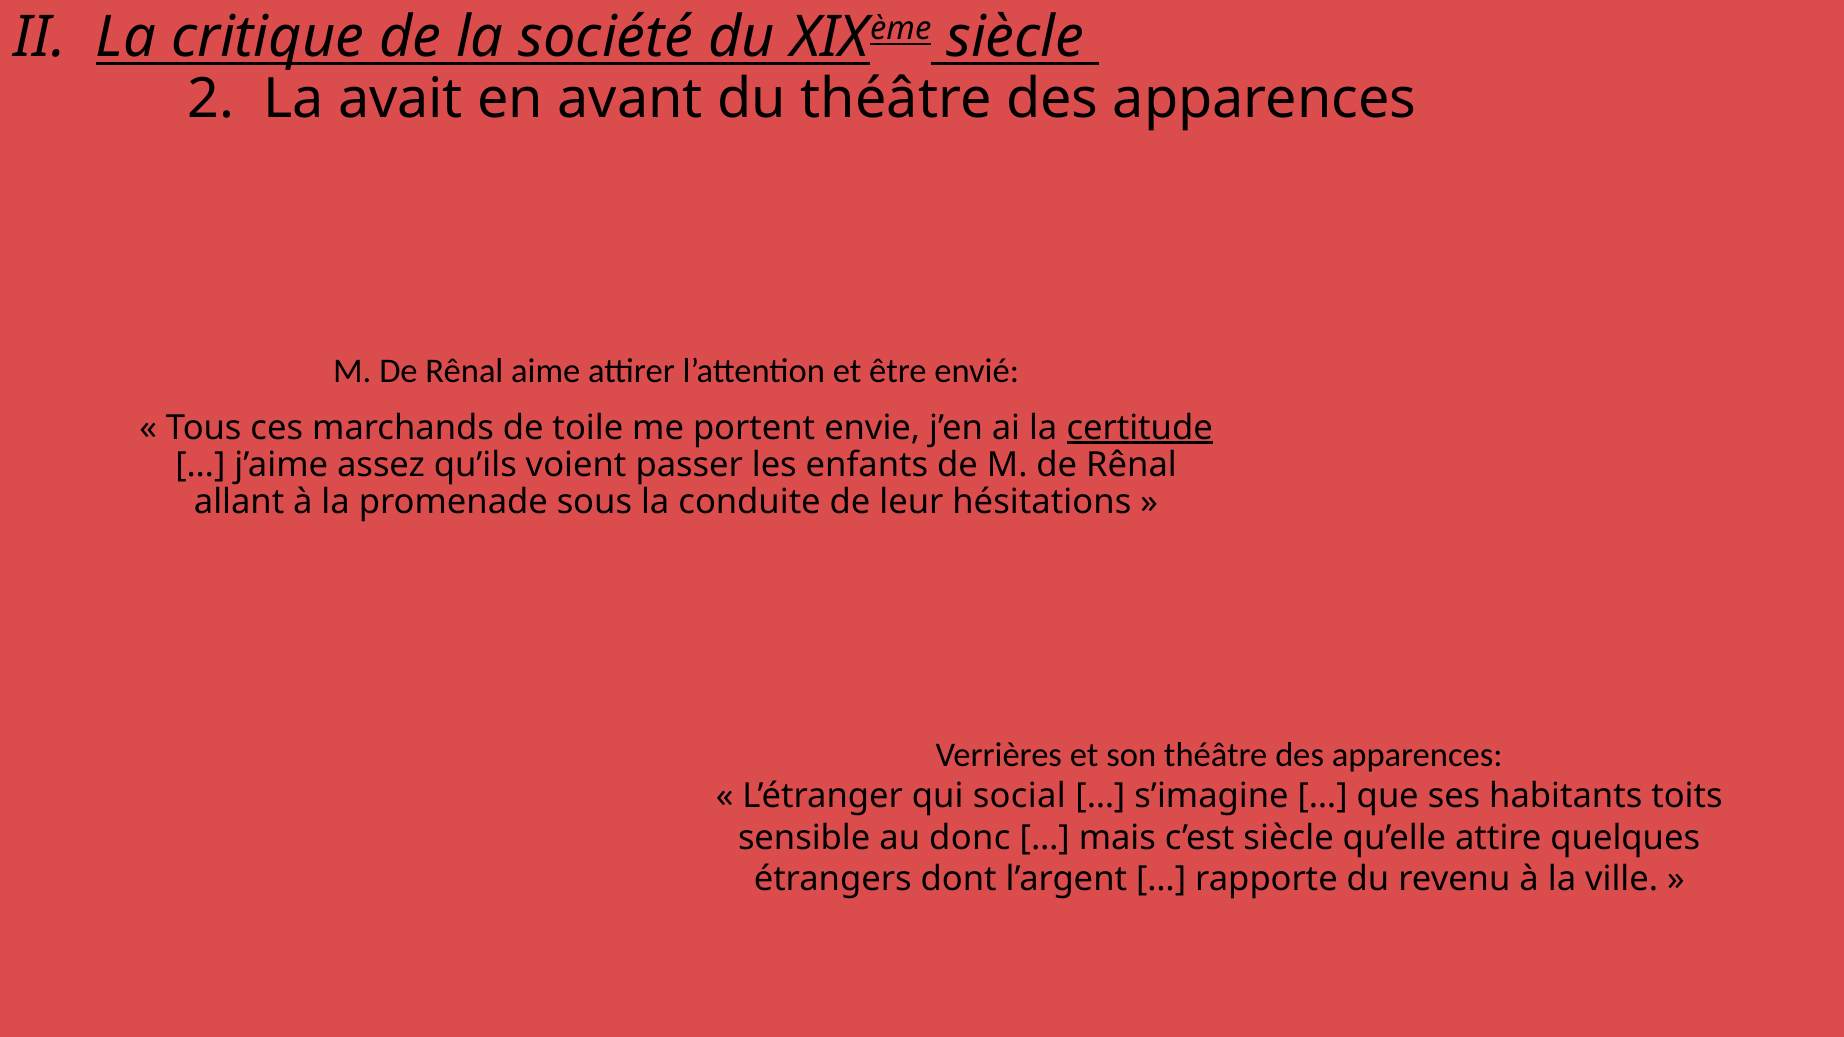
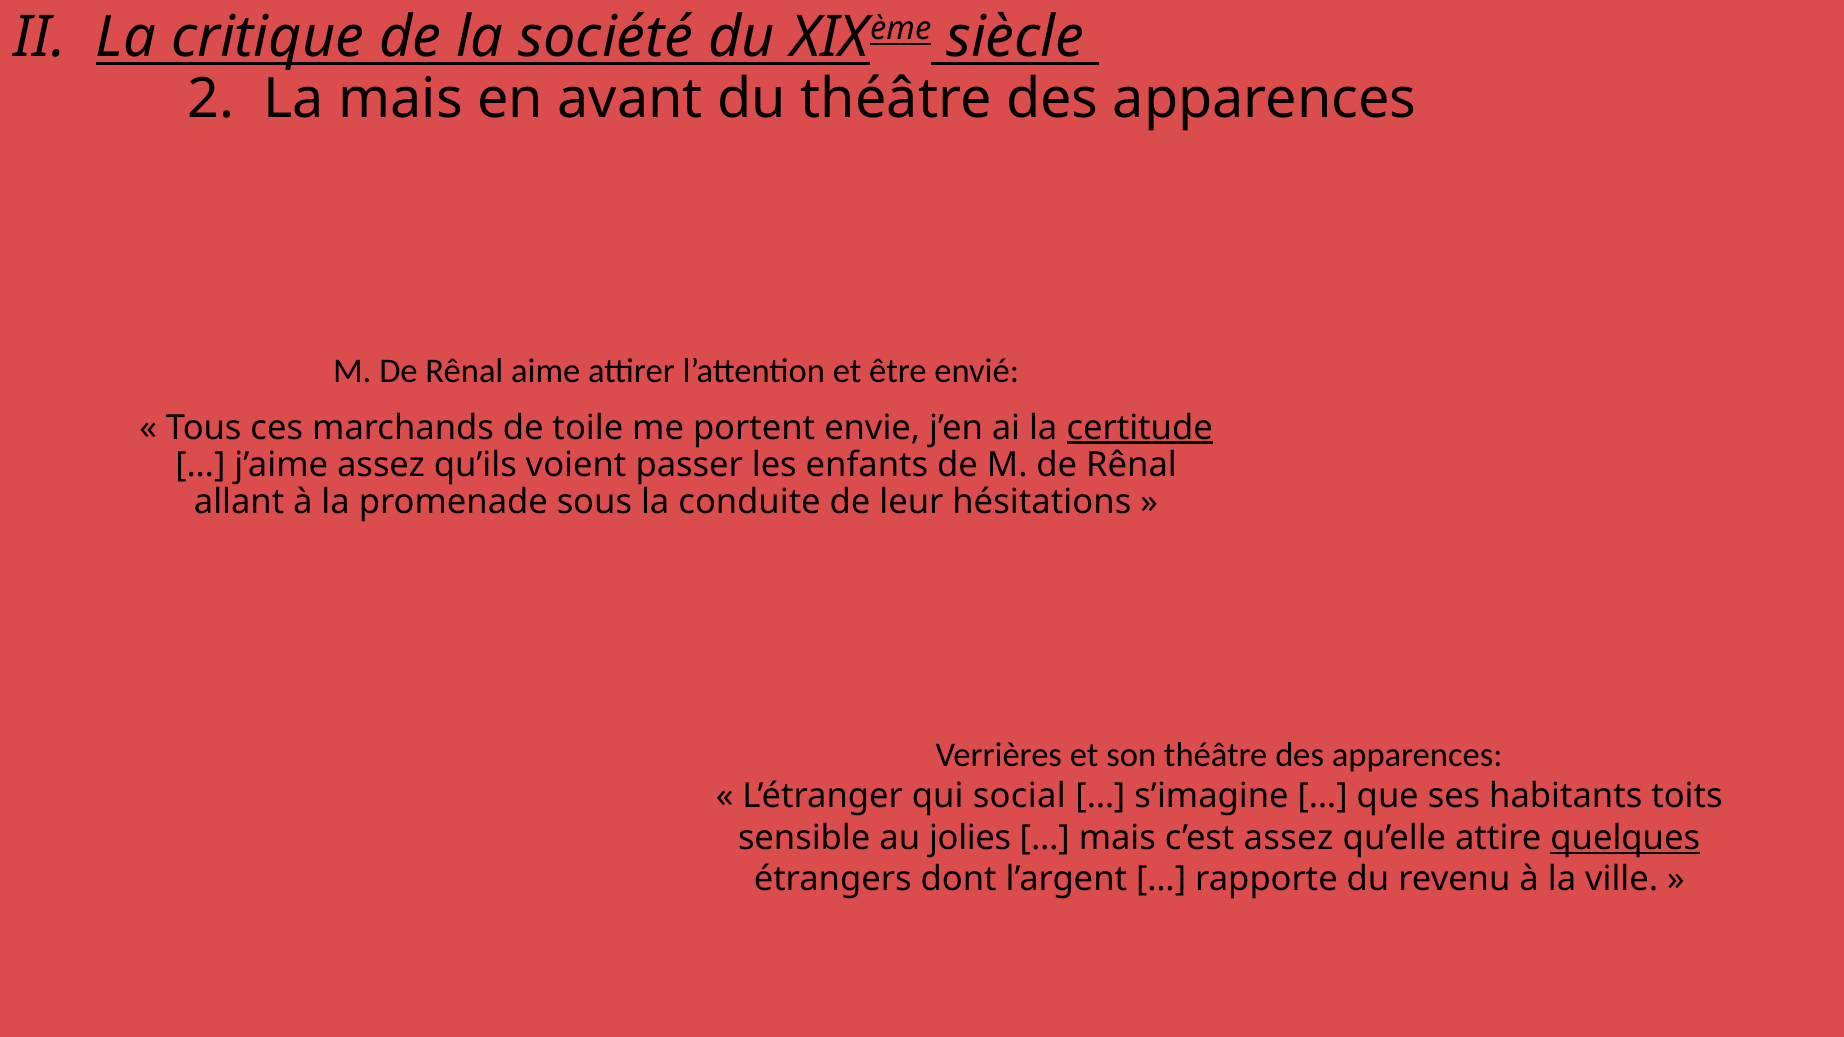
La avait: avait -> mais (401, 99)
donc: donc -> jolies (970, 838)
c’est siècle: siècle -> assez (1288, 838)
quelques underline: none -> present (1625, 838)
